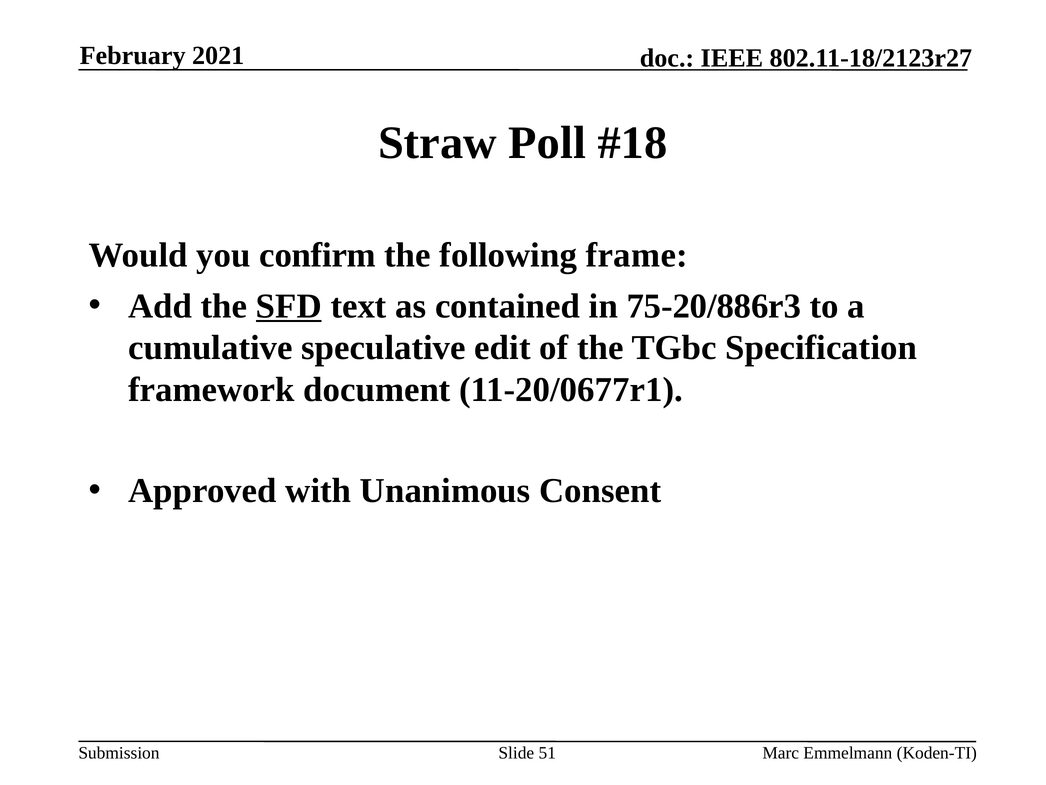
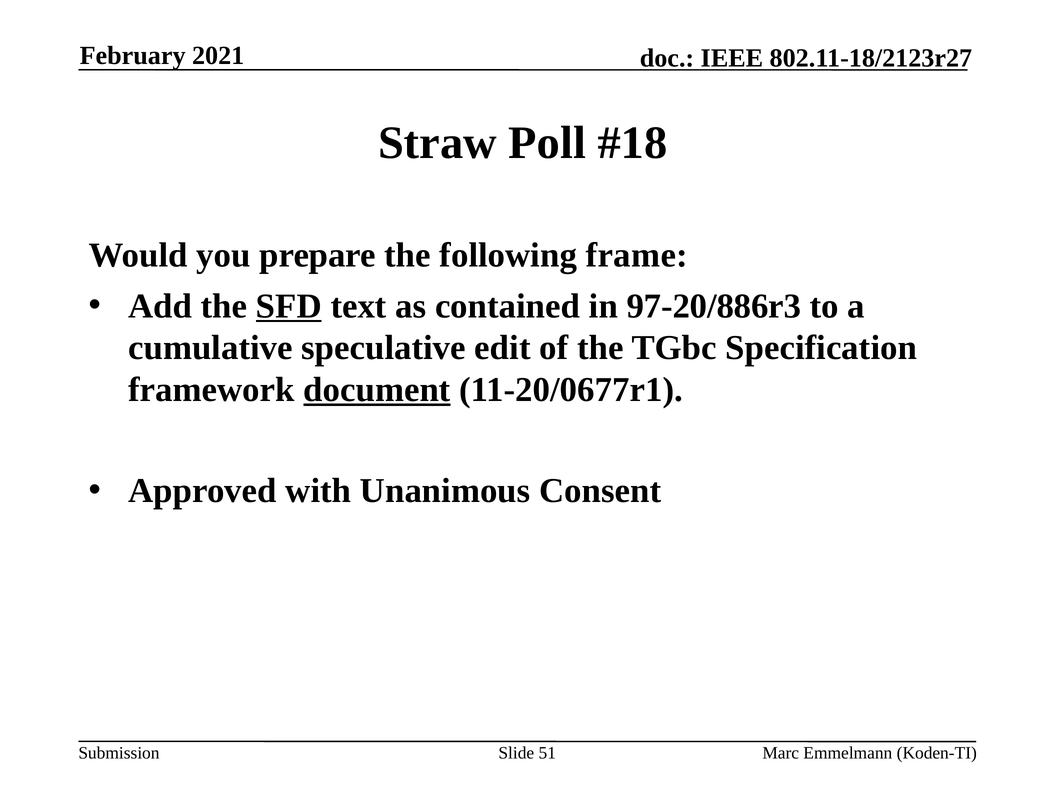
confirm: confirm -> prepare (318, 255)
75-20/886r3: 75-20/886r3 -> 97-20/886r3 (714, 306)
document underline: none -> present (377, 390)
